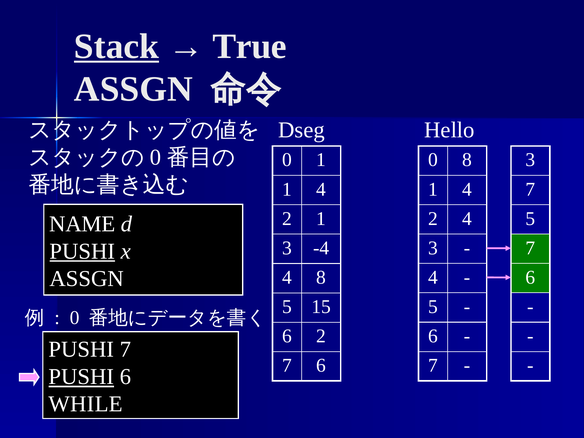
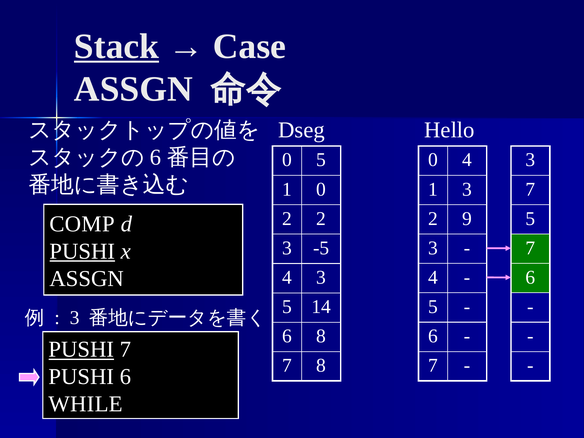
True: True -> Case (249, 46)
0: 0 -> 6 (156, 157)
0 1: 1 -> 5 (321, 160)
0 8: 8 -> 4 (467, 160)
4: 4 -> 0 (321, 189)
4: 4 -> 3 (467, 189)
2 4: 4 -> 9 (467, 219)
2 1: 1 -> 2 (321, 219)
NAME: NAME -> COMP (82, 224)
-4: -4 -> -5 (321, 248)
4 8: 8 -> 3 (321, 277)
15: 15 -> 14 (321, 307)
0: 0 -> 3 (75, 318)
6 2: 2 -> 8 (321, 336)
PUSHI underline: none -> present (81, 349)
6: 6 -> 8 (321, 365)
PUSHI underline: present -> none (81, 377)
